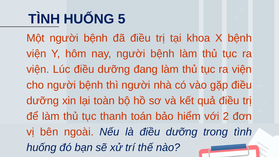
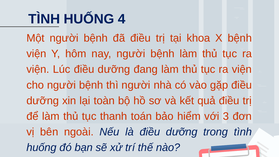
5: 5 -> 4 (122, 19)
2: 2 -> 3 (226, 116)
